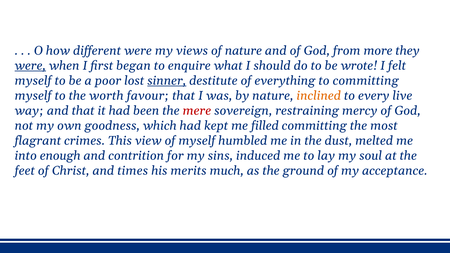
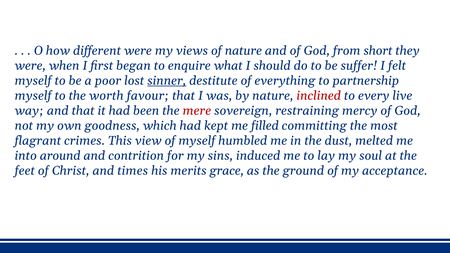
more: more -> short (378, 51)
were underline: present -> none (30, 66)
wrote: wrote -> suffer (359, 66)
to committing: committing -> partnership (366, 81)
inclined colour: orange -> red (319, 96)
enough: enough -> around (60, 156)
much: much -> grace (227, 171)
